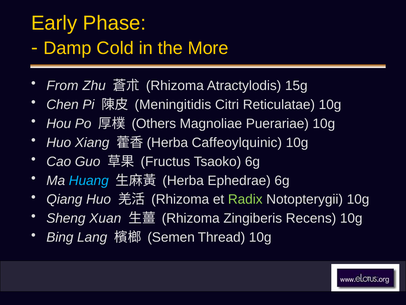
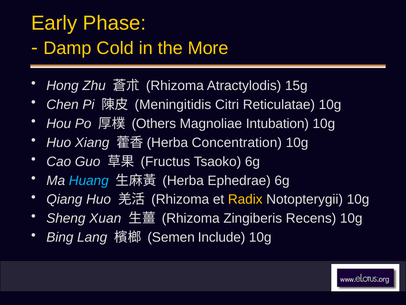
From: From -> Hong (63, 86)
Puerariae: Puerariae -> Intubation (277, 123)
Caffeoylquinic: Caffeoylquinic -> Concentration (237, 142)
Radix colour: light green -> yellow (245, 199)
Thread: Thread -> Include (222, 237)
